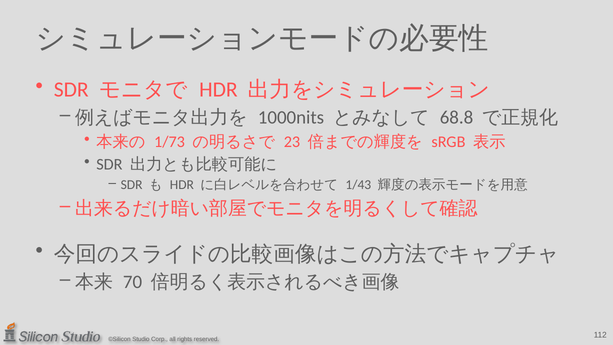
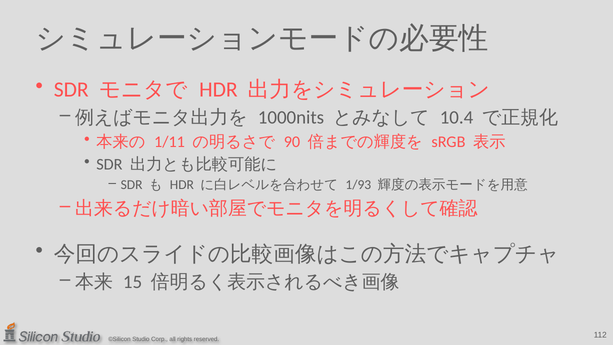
68.8: 68.8 -> 10.4 (457, 118)
1/73: 1/73 -> 1/11 (169, 142)
23: 23 -> 90 (292, 142)
1/43: 1/43 -> 1/93 (358, 185)
70: 70 -> 15 (133, 282)
